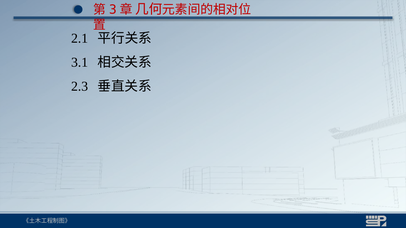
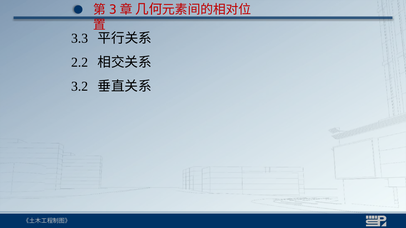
2.1: 2.1 -> 3.3 (80, 38)
3.1: 3.1 -> 2.2 (80, 62)
2.3: 2.3 -> 3.2 (80, 86)
